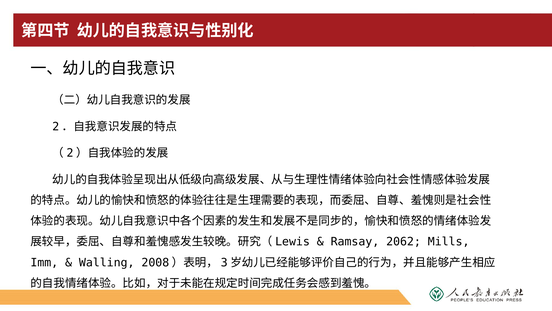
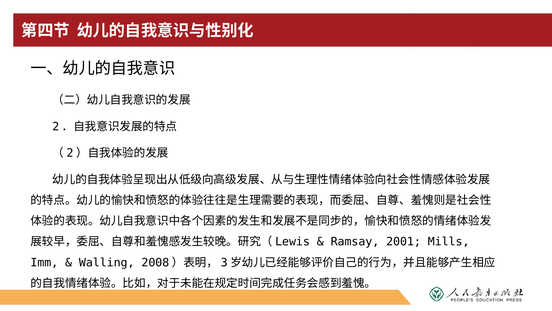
2062: 2062 -> 2001 (404, 241)
